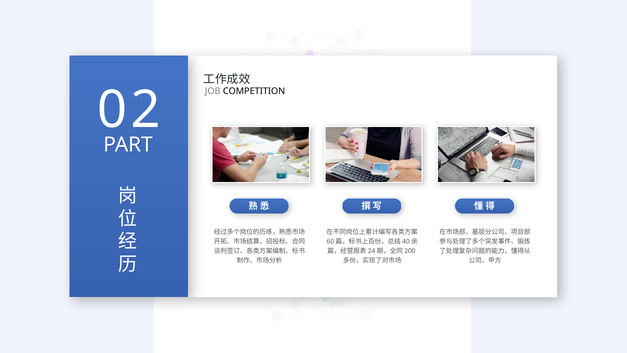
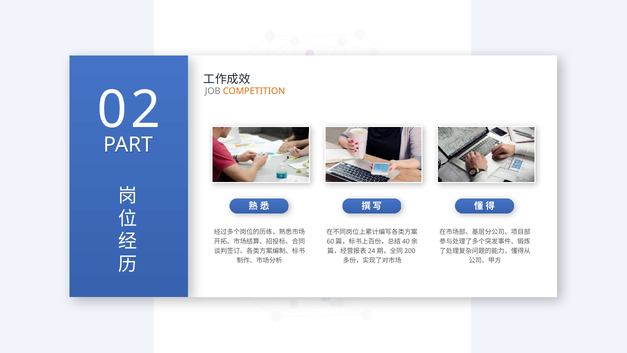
COMPETITION colour: black -> orange (254, 91)
